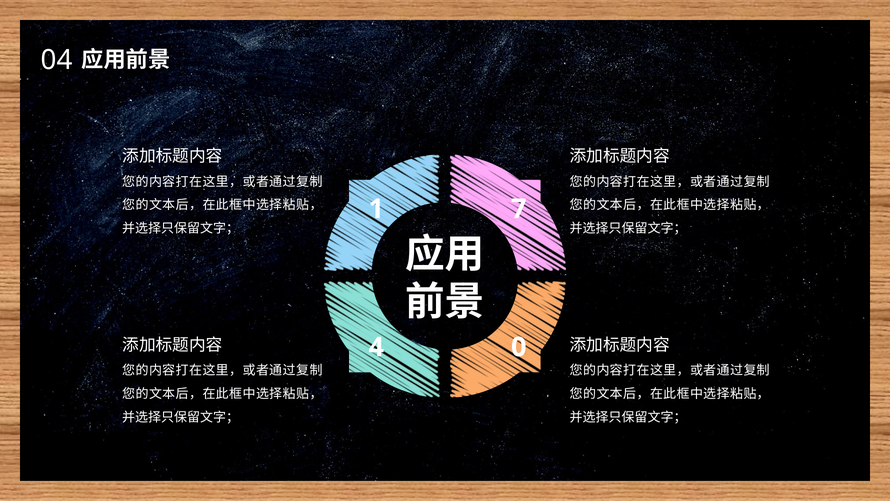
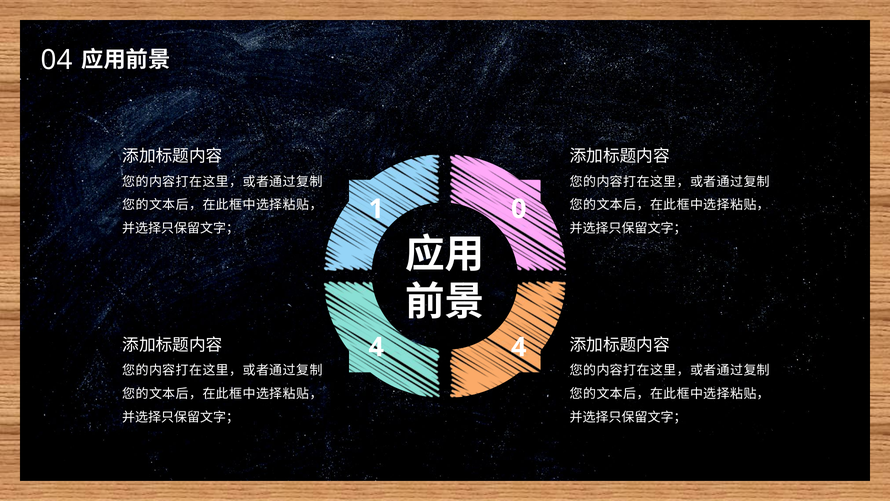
7: 7 -> 0 (519, 209)
4 0: 0 -> 4 (519, 347)
